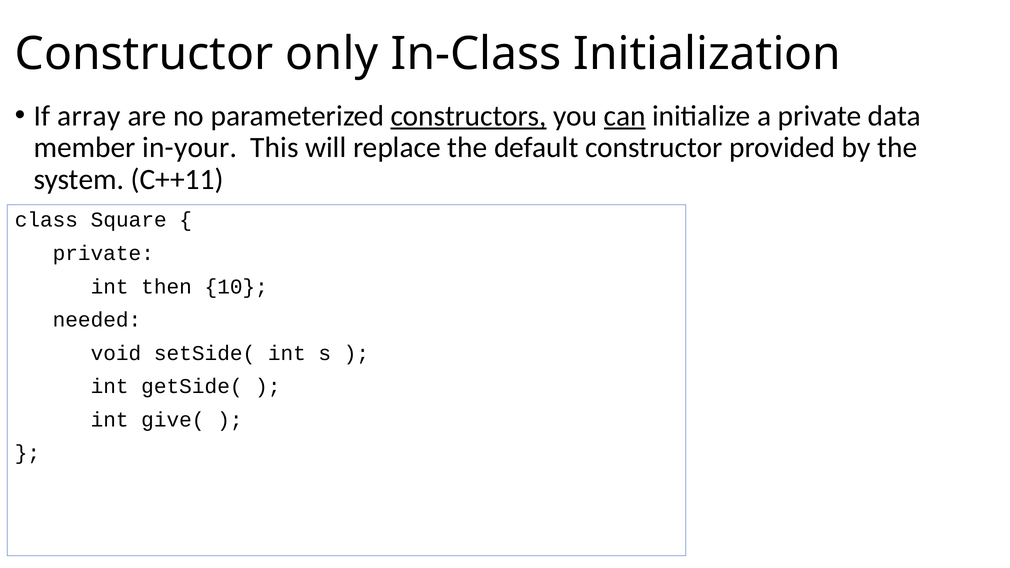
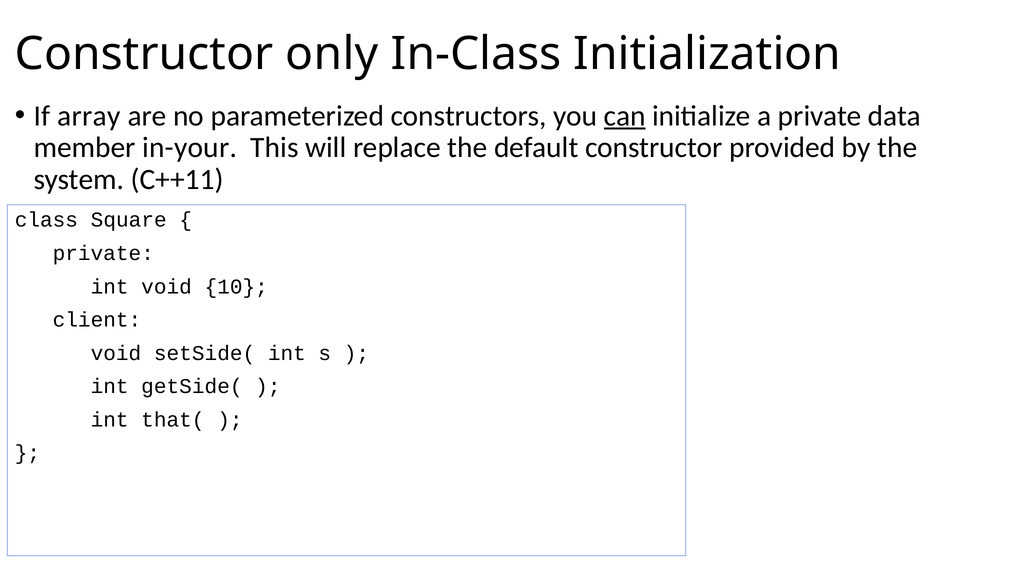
constructors underline: present -> none (469, 116)
int then: then -> void (167, 287)
needed: needed -> client (97, 320)
give(: give( -> that( (173, 420)
